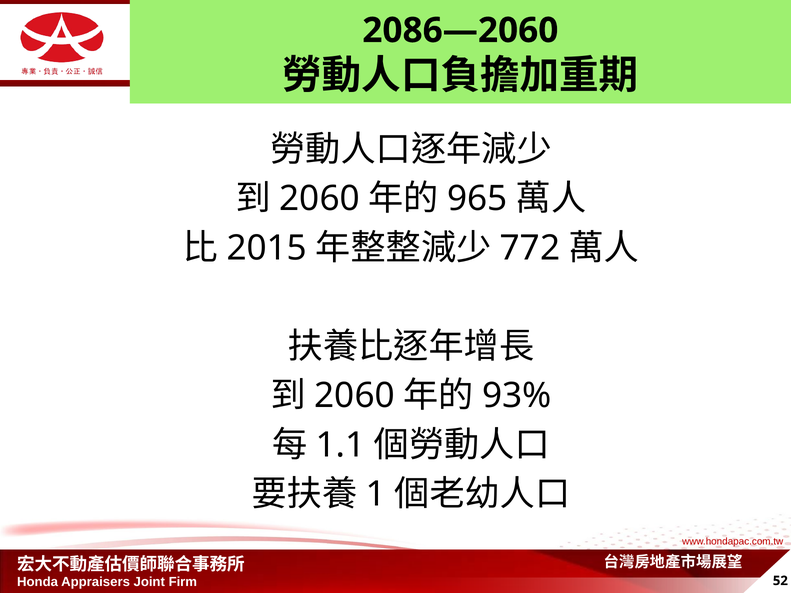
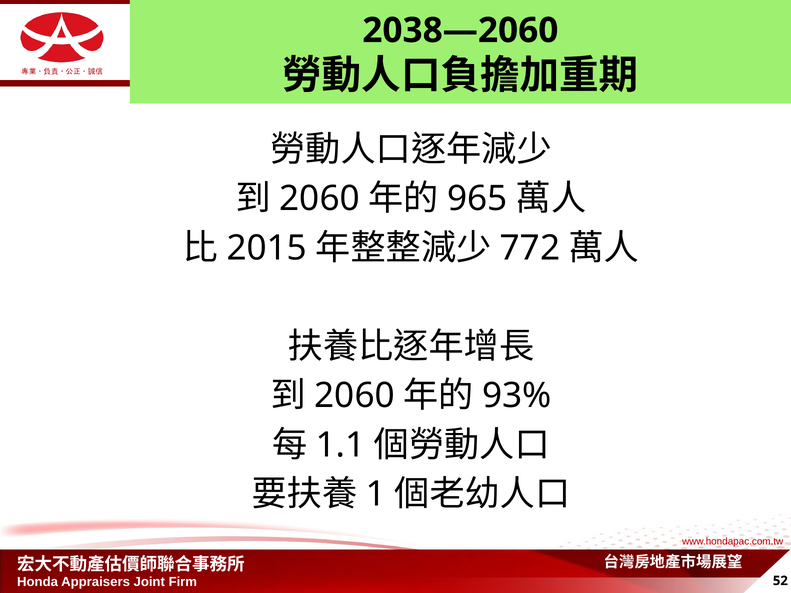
2086—2060: 2086—2060 -> 2038—2060 (460, 30)
